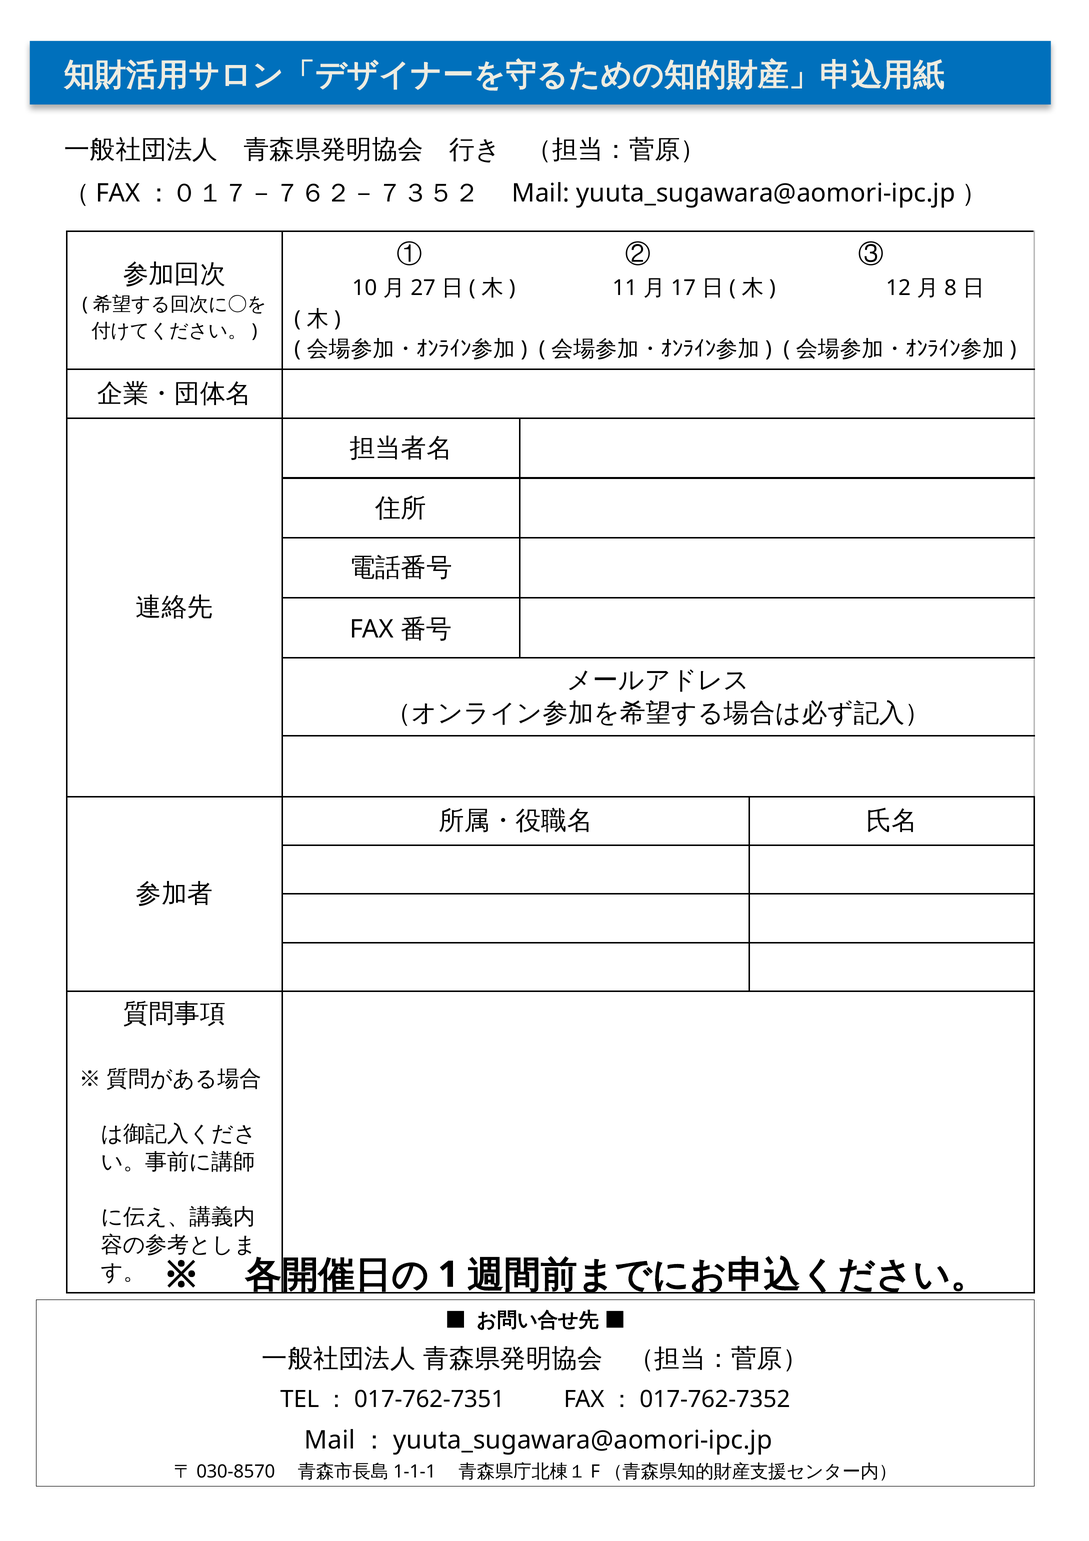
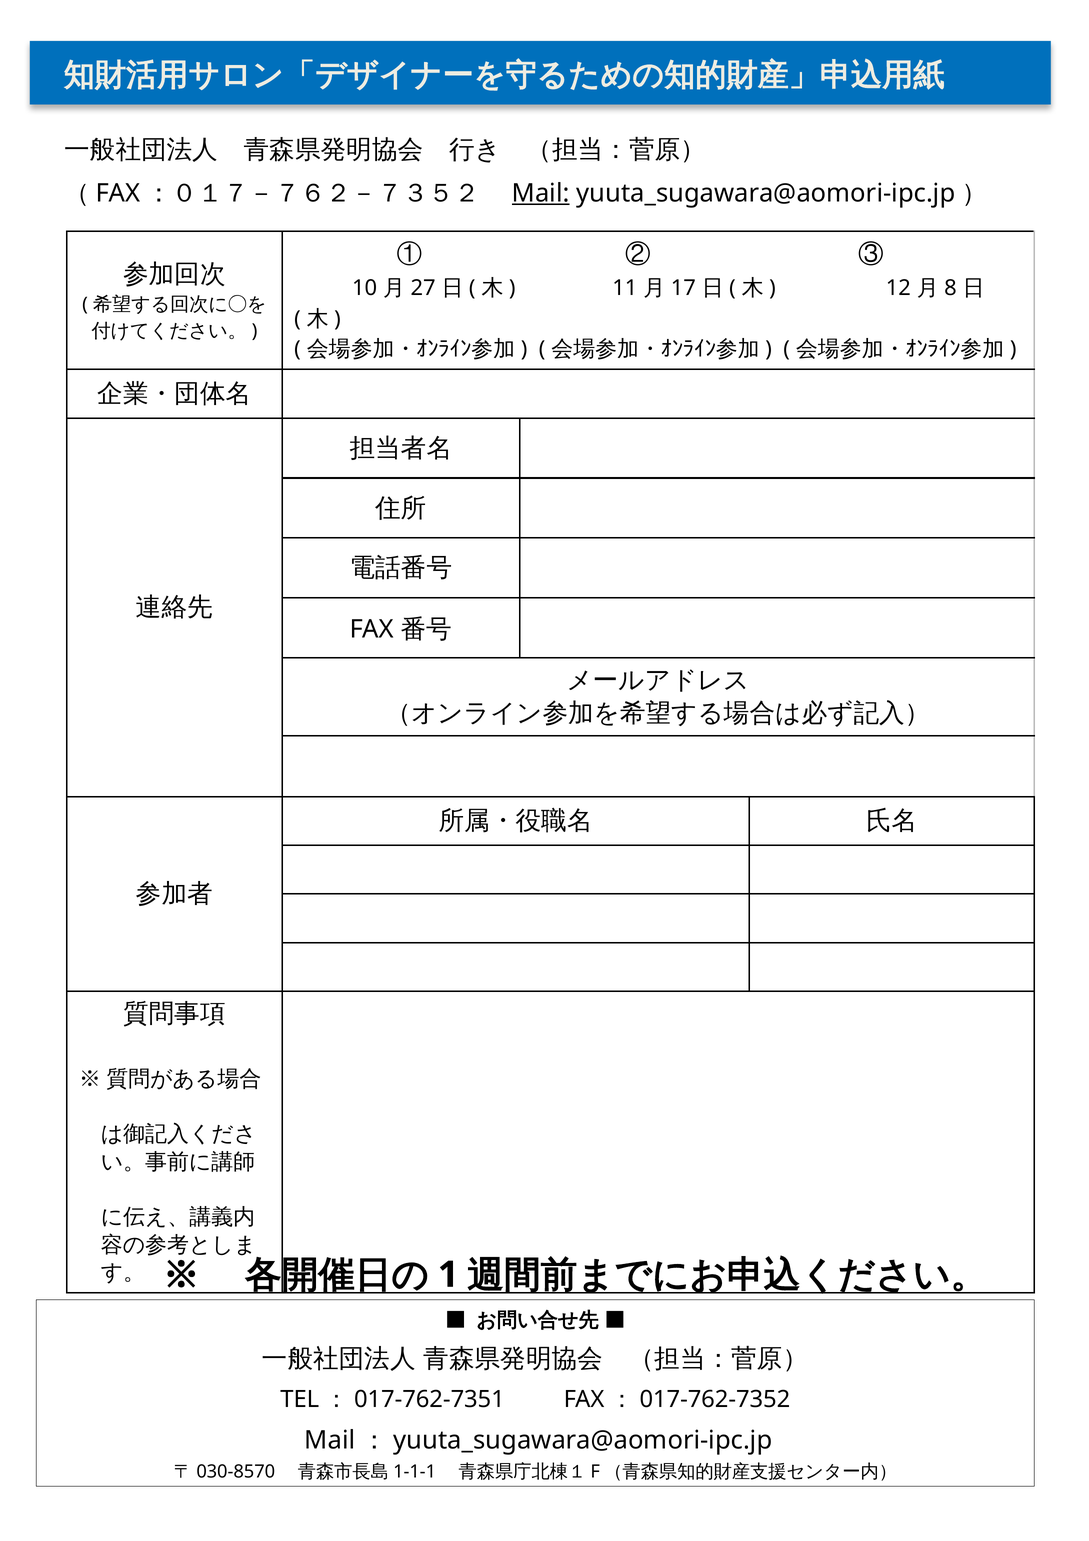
Mail underline: none -> present (541, 193)
